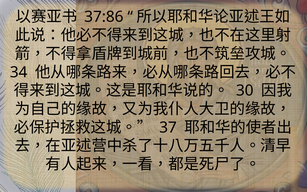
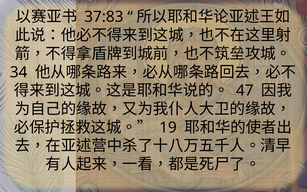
37:86: 37:86 -> 37:83 (104, 17)
30: 30 -> 47 (245, 91)
37: 37 -> 19 (168, 127)
